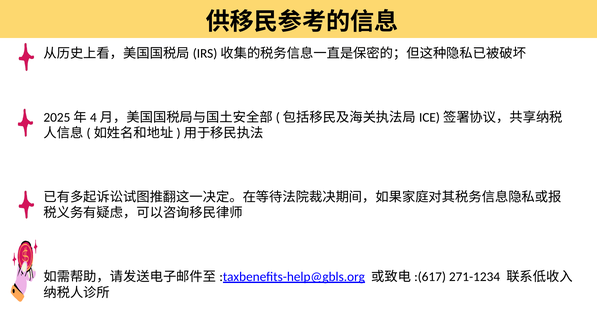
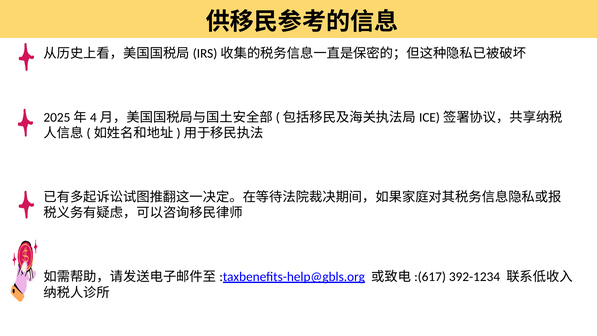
271-1234: 271-1234 -> 392-1234 (474, 276)
